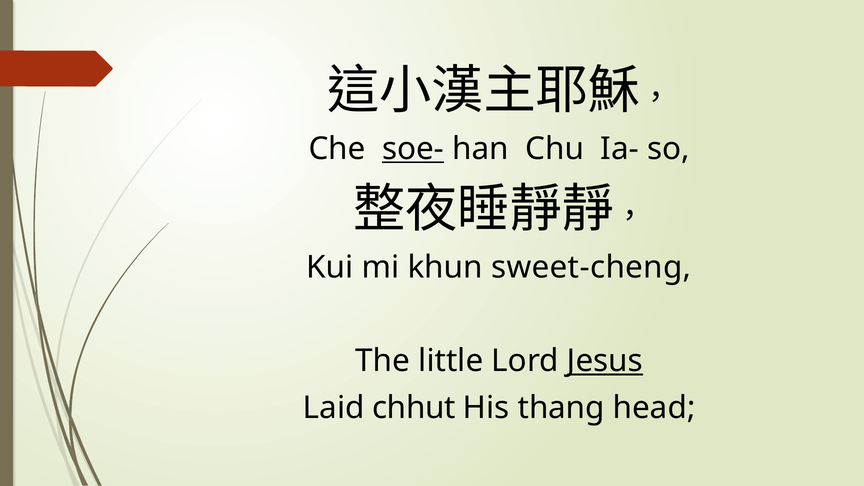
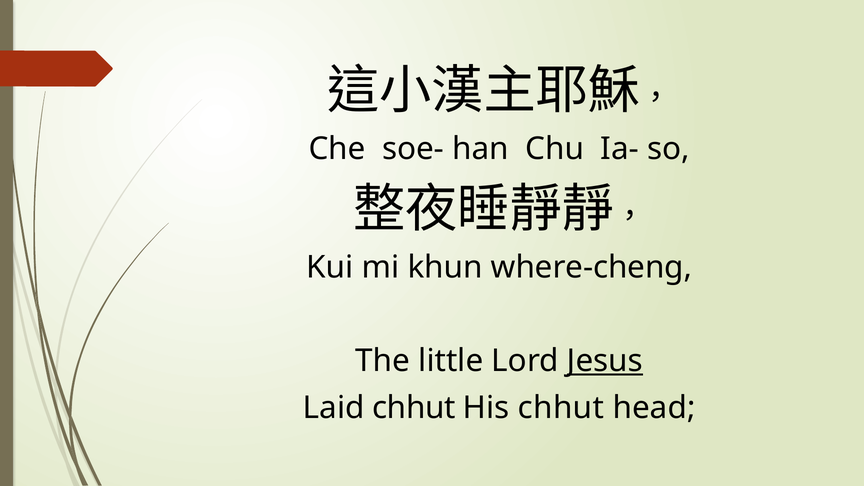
soe- underline: present -> none (413, 149)
sweet-cheng: sweet-cheng -> where-cheng (592, 267)
His thang: thang -> chhut (561, 408)
